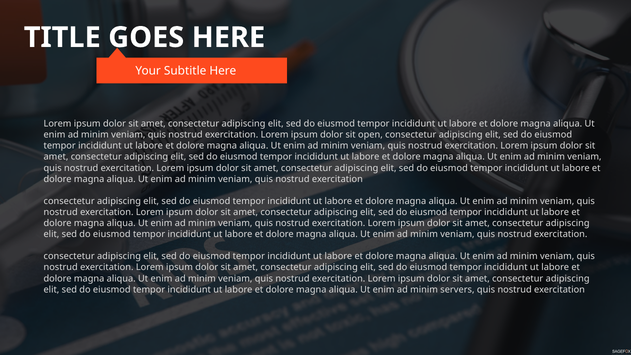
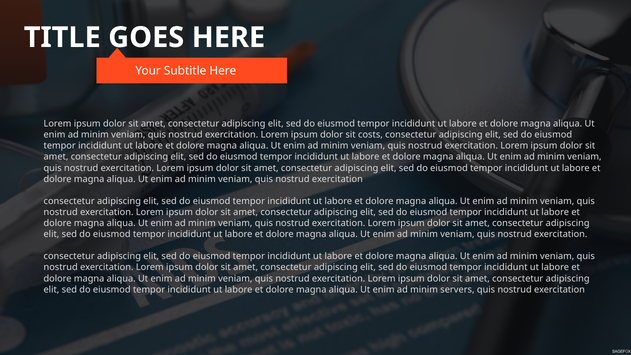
open: open -> costs (370, 135)
